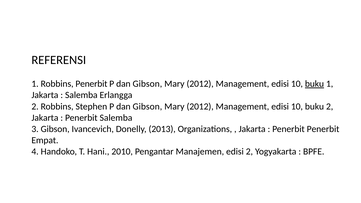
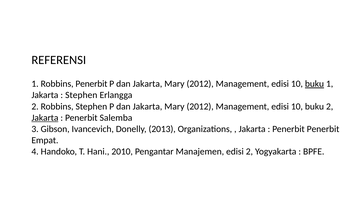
Gibson: Gibson -> Jakarta (147, 84)
Salemba: Salemba -> Stephen (81, 95)
Stephen P dan Gibson: Gibson -> Jakarta (147, 106)
Jakarta underline: none -> present (45, 118)
